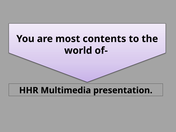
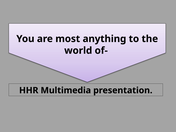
contents: contents -> anything (104, 39)
